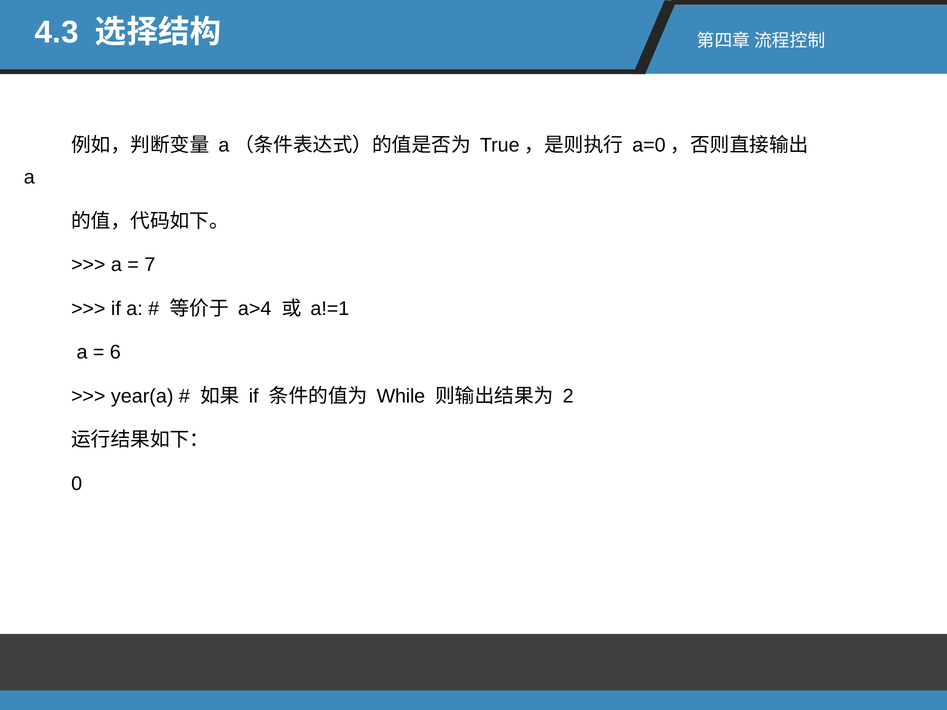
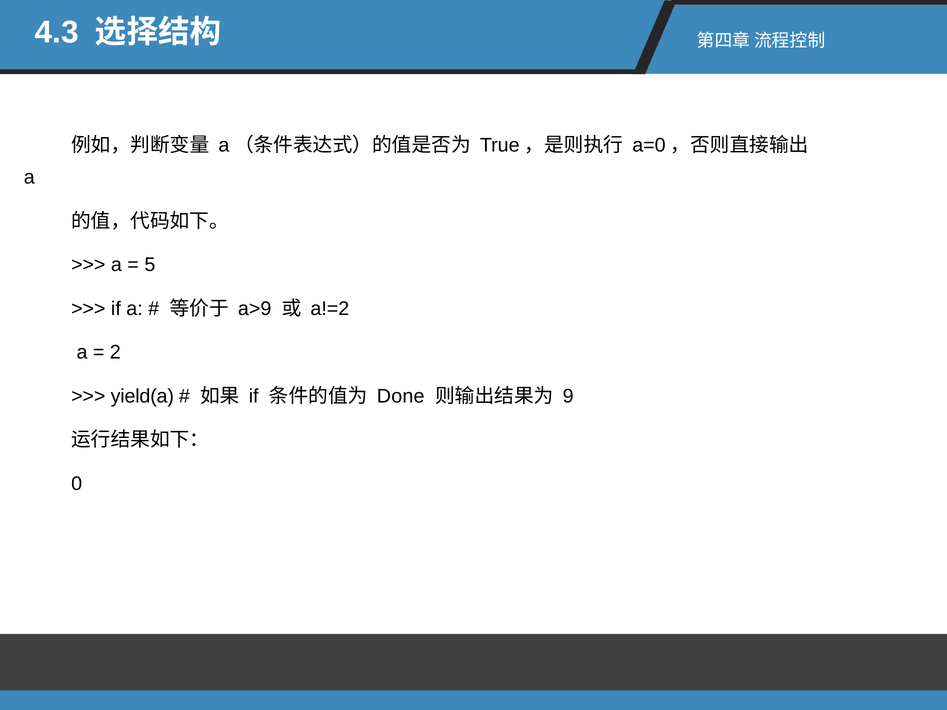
7: 7 -> 5 (150, 265)
a>4: a>4 -> a>9 (255, 309)
a!=1: a!=1 -> a!=2 (330, 309)
6: 6 -> 2 (115, 353)
year(a: year(a -> yield(a (142, 396)
While: While -> Done (401, 396)
2: 2 -> 9 (568, 396)
